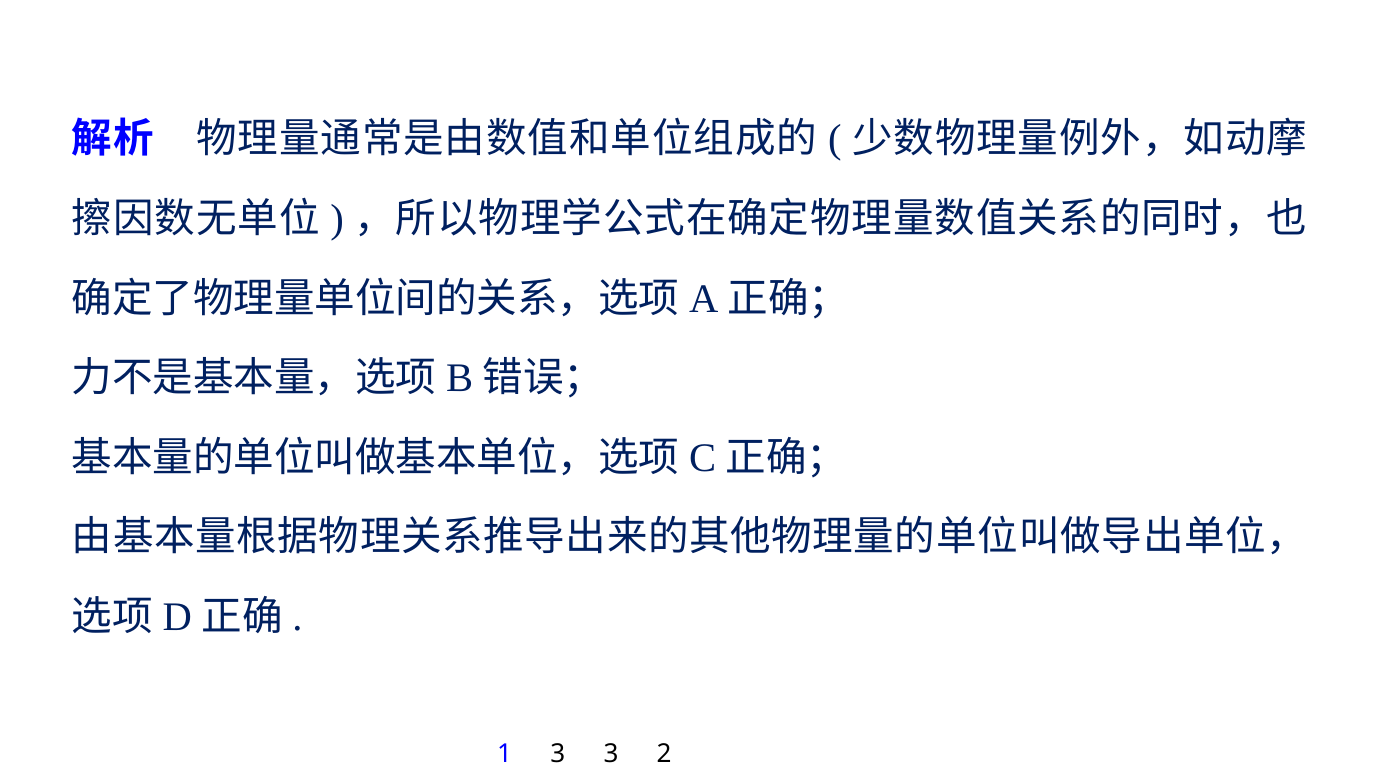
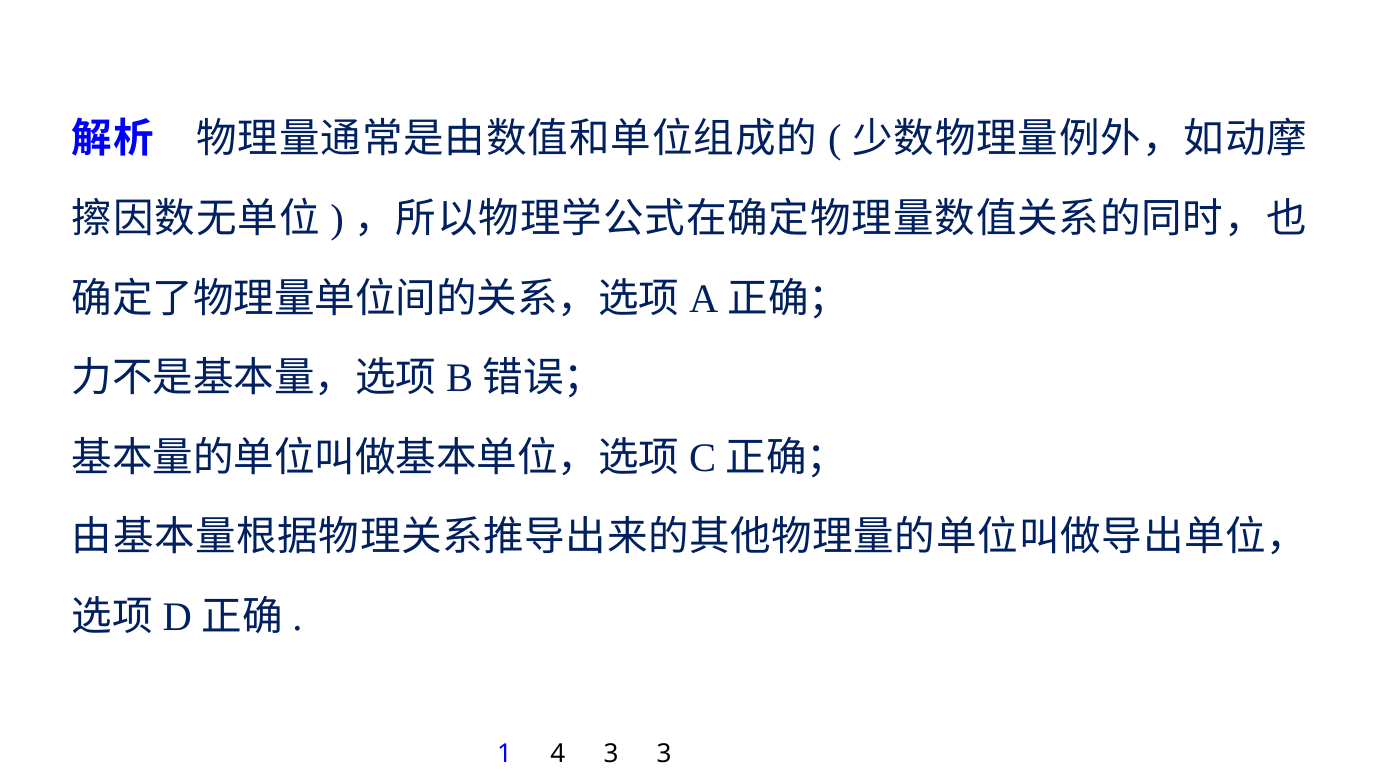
1 3: 3 -> 4 (558, 754)
3 2: 2 -> 3 (664, 754)
